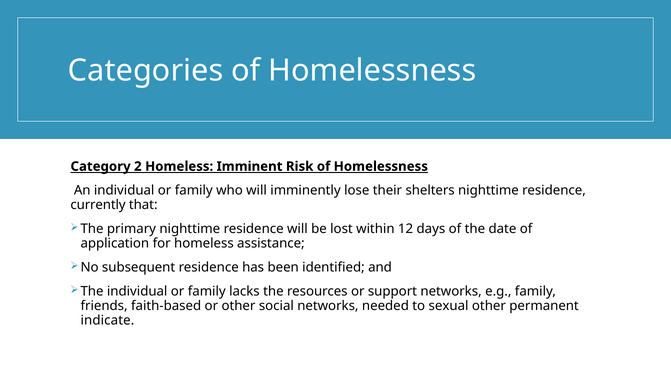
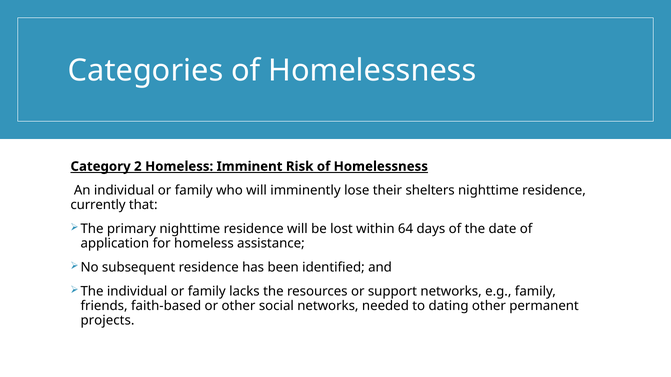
12: 12 -> 64 (406, 229)
sexual: sexual -> dating (449, 306)
indicate: indicate -> projects (107, 321)
